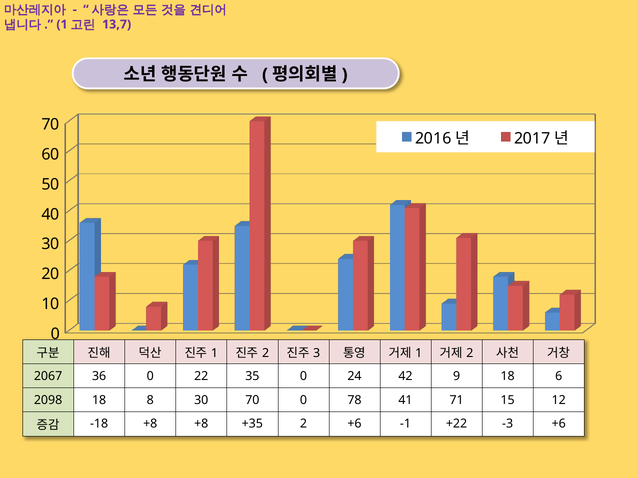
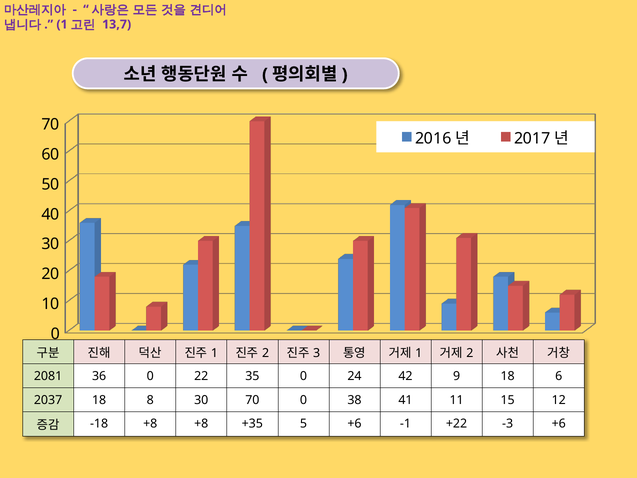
2067: 2067 -> 2081 (48, 376)
2098: 2098 -> 2037 (48, 400)
78: 78 -> 38 (354, 400)
71: 71 -> 11 (457, 400)
+35 2: 2 -> 5 (303, 424)
